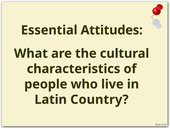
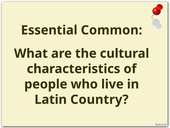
Attitudes: Attitudes -> Common (112, 30)
